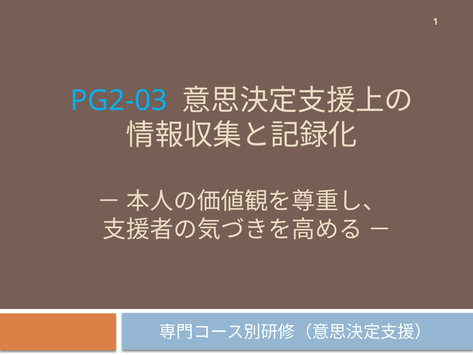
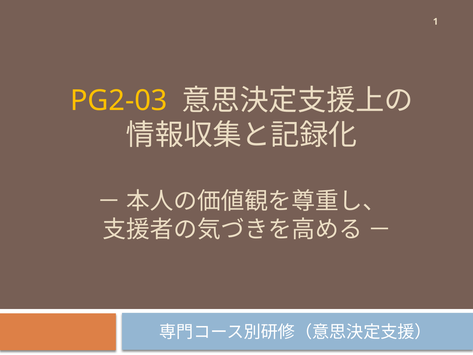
PG2-03 colour: light blue -> yellow (119, 101)
